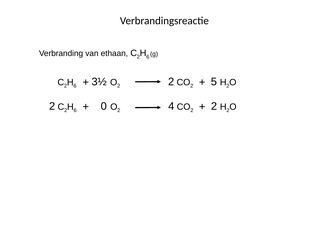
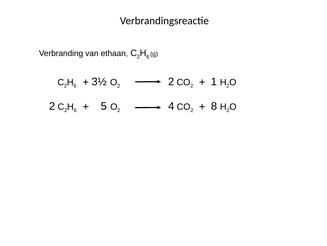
5: 5 -> 1 (214, 81)
0: 0 -> 5 (104, 106)
2: 2 -> 8 (214, 106)
